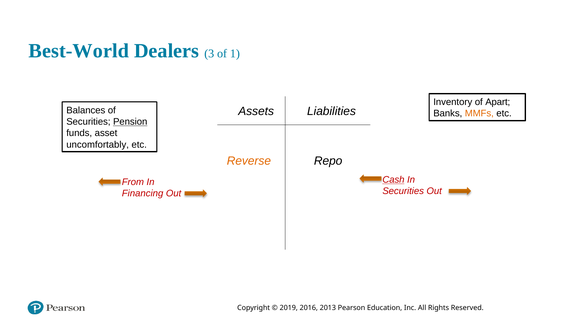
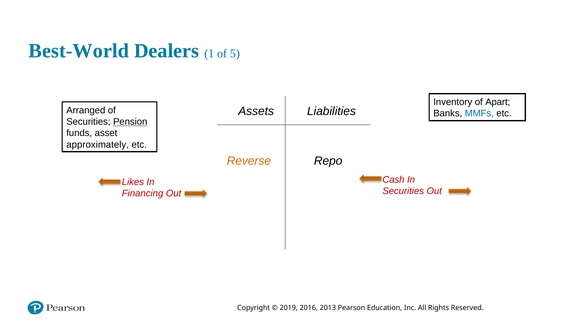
3: 3 -> 1 (209, 53)
1: 1 -> 5 (235, 53)
Balances: Balances -> Arranged (86, 110)
MMFs colour: orange -> blue (479, 113)
uncomfortably: uncomfortably -> approximately (98, 144)
Cash underline: present -> none (393, 180)
From: From -> Likes (133, 182)
